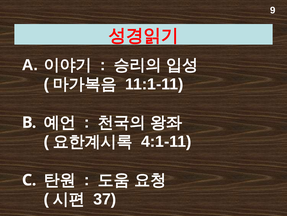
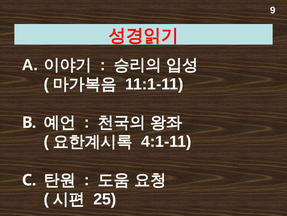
37: 37 -> 25 (105, 199)
